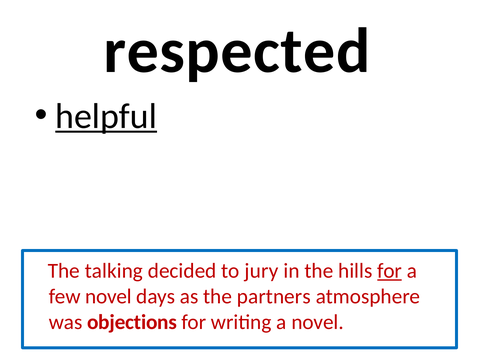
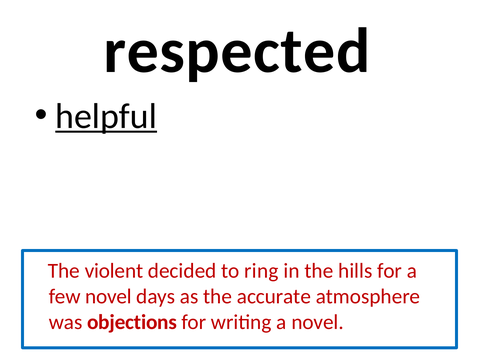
talking: talking -> violent (114, 271)
jury: jury -> ring (261, 271)
for underline: present -> none (390, 271)
partners: partners -> accurate (274, 297)
